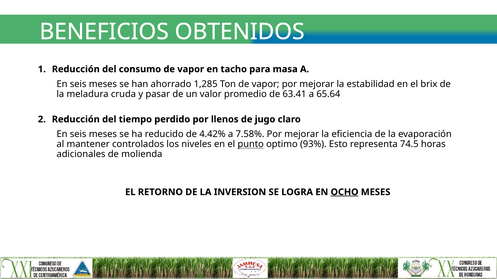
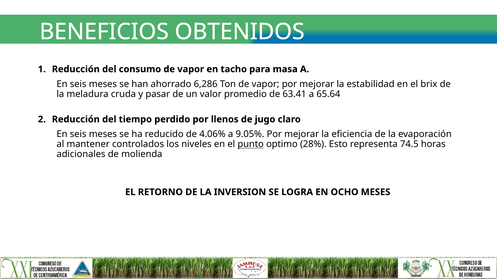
1,285: 1,285 -> 6,286 (206, 84)
4.42%: 4.42% -> 4.06% (212, 134)
7.58%: 7.58% -> 9.05% (250, 134)
93%: 93% -> 28% (313, 144)
OCHO underline: present -> none (345, 192)
